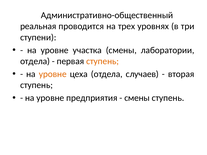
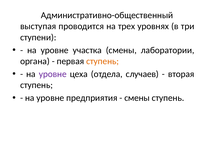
реальная: реальная -> выступая (38, 26)
отдела: отдела -> органа (35, 61)
уровне colour: orange -> purple (53, 74)
